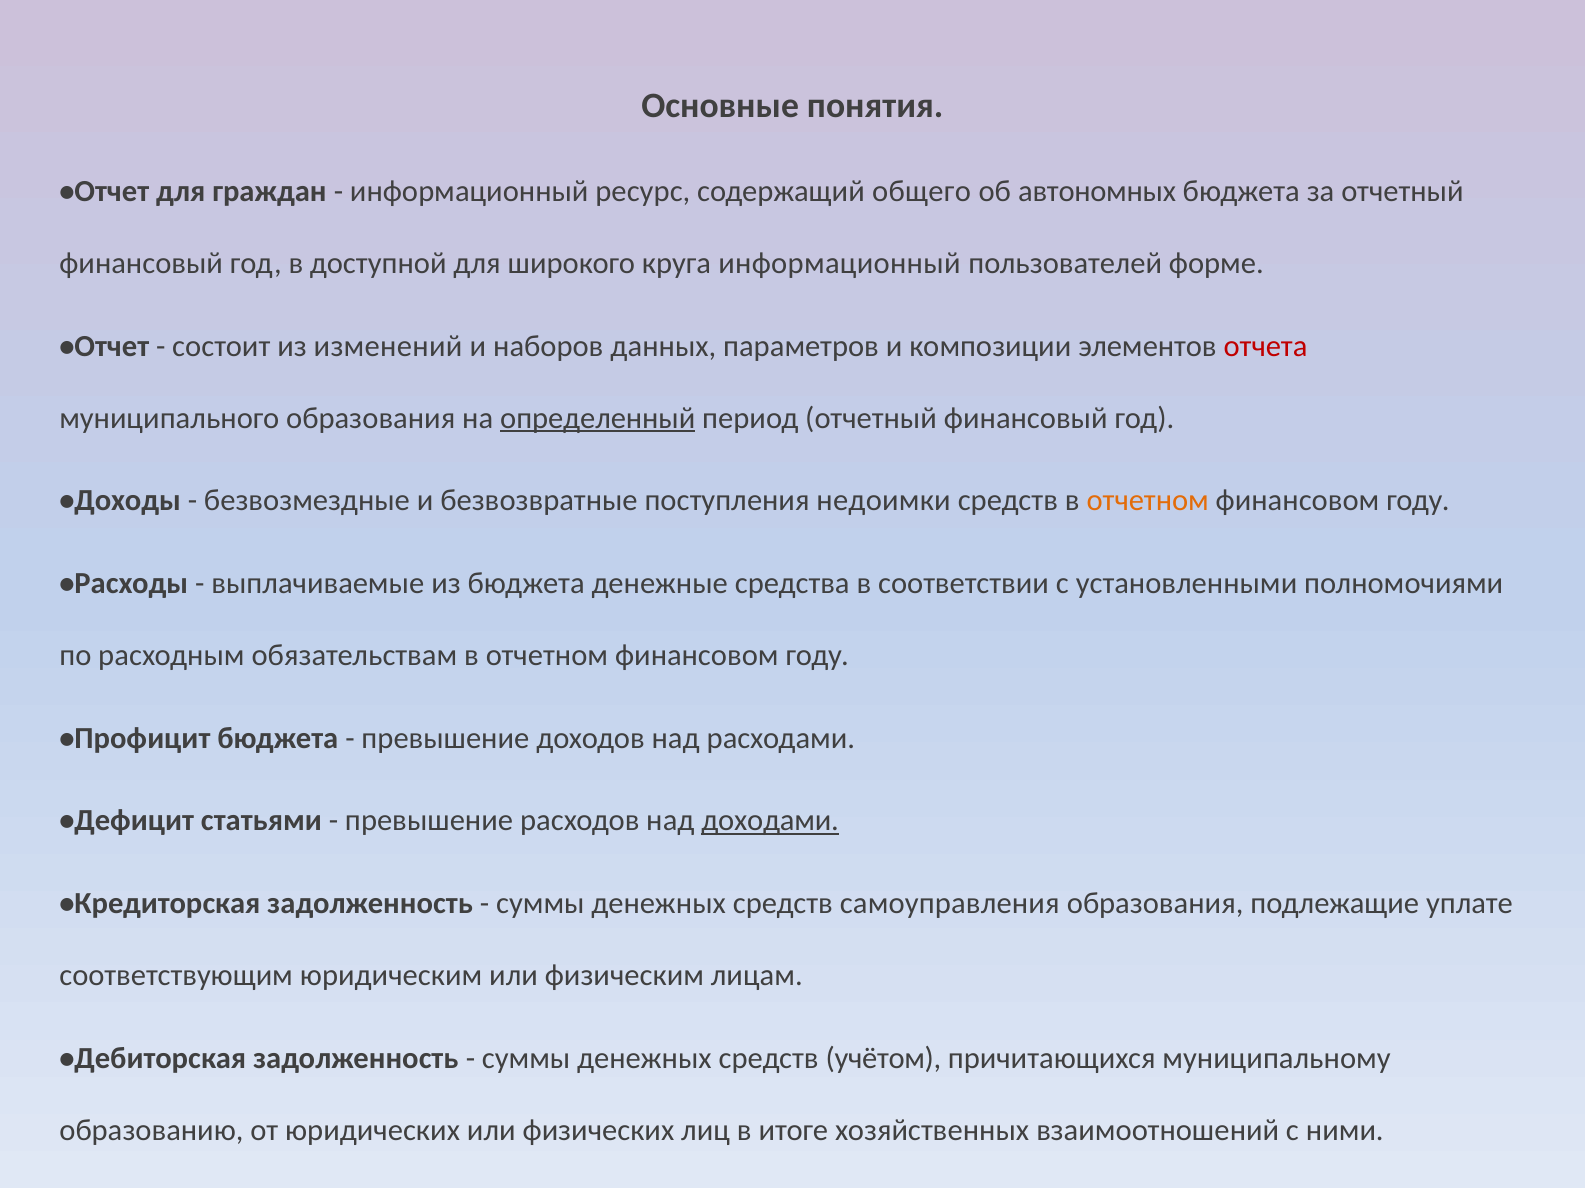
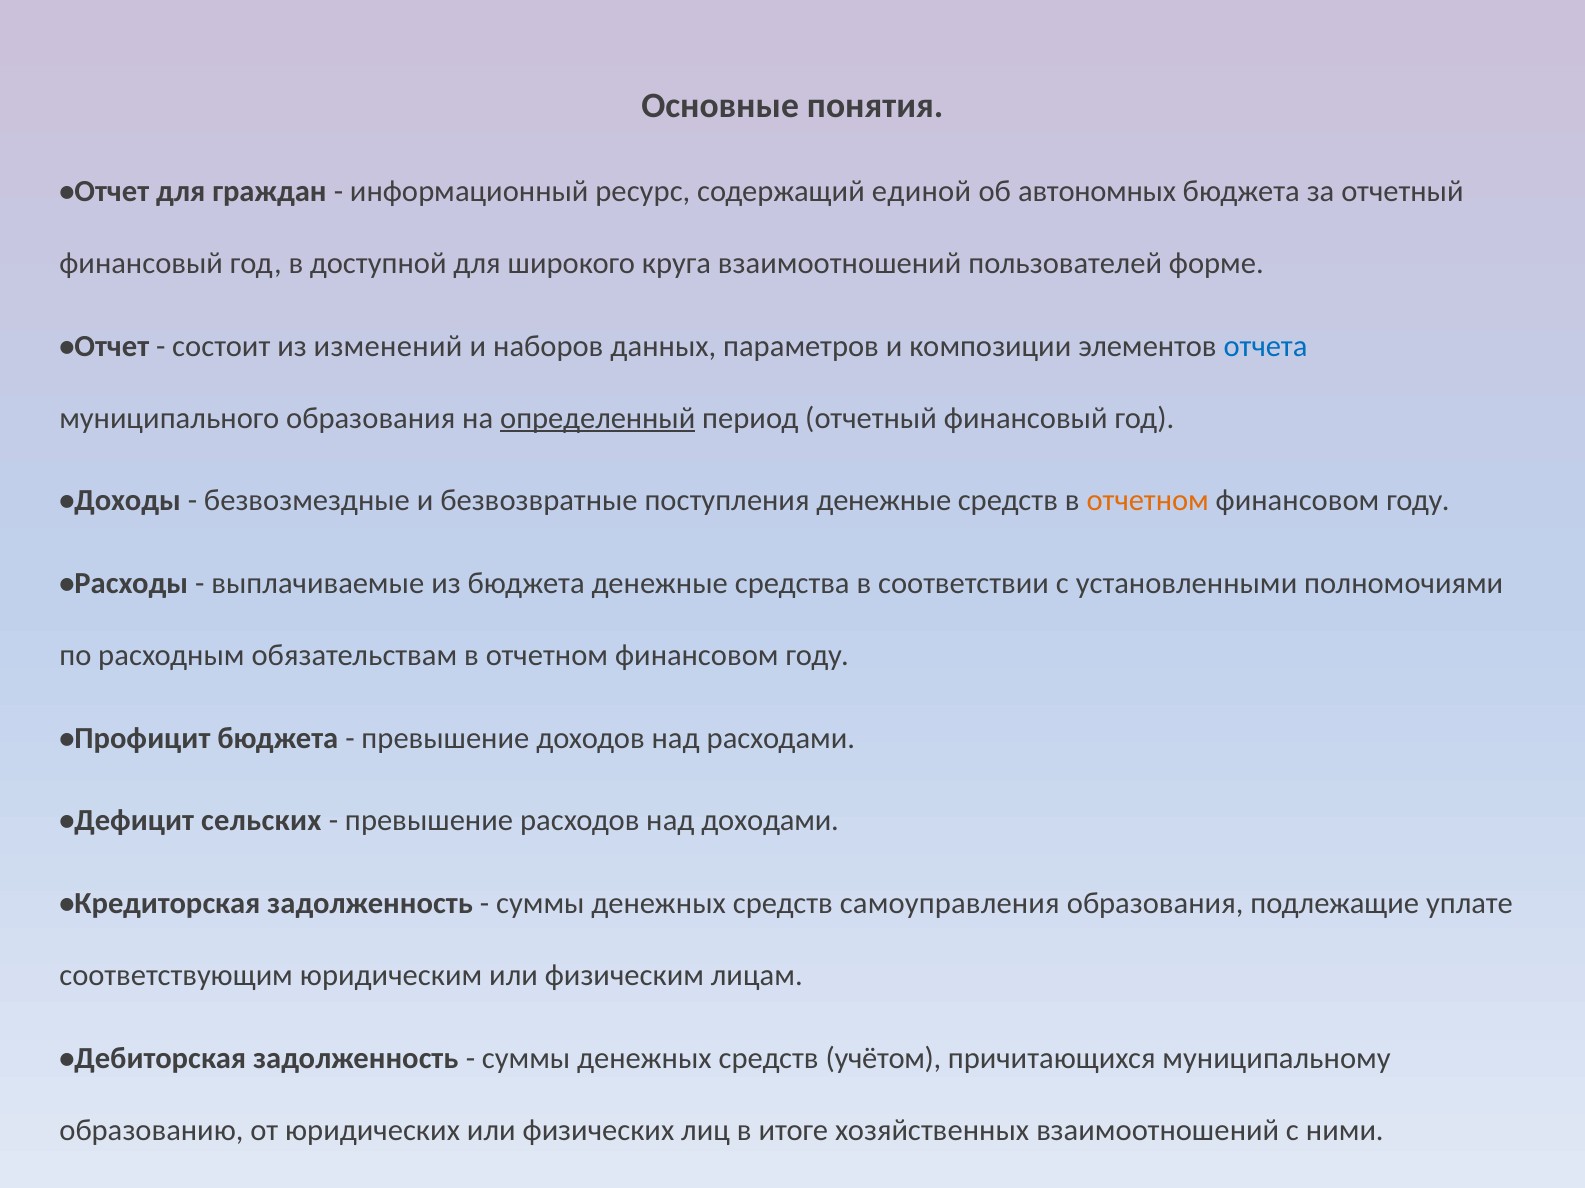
общего: общего -> единой (922, 191)
круга информационный: информационный -> взаимоотношений (840, 263)
отчета colour: red -> blue (1266, 346)
поступления недоимки: недоимки -> денежные (884, 501)
статьями: статьями -> сельских (261, 821)
доходами underline: present -> none (770, 821)
